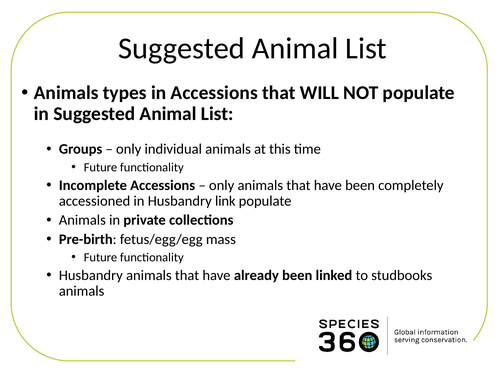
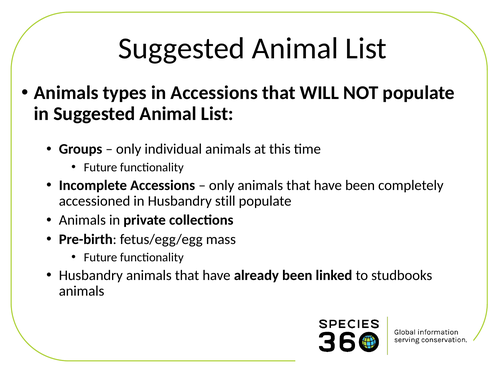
link: link -> still (225, 201)
